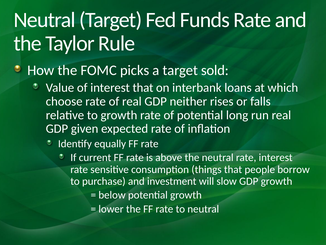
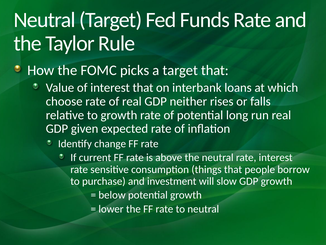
target sold: sold -> that (215, 70)
equally: equally -> change (110, 143)
